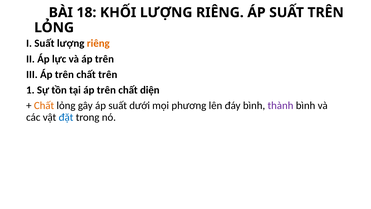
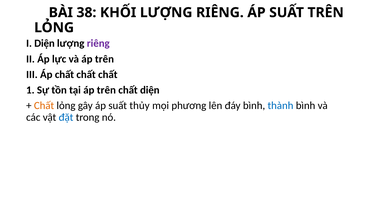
18: 18 -> 38 (86, 13)
I Suất: Suất -> Diện (45, 43)
riêng colour: orange -> purple (98, 43)
III Áp trên: trên -> chất (64, 74)
trên: trên -> chất (108, 74)
dưới: dưới -> thủy (140, 105)
thành colour: purple -> blue (280, 105)
